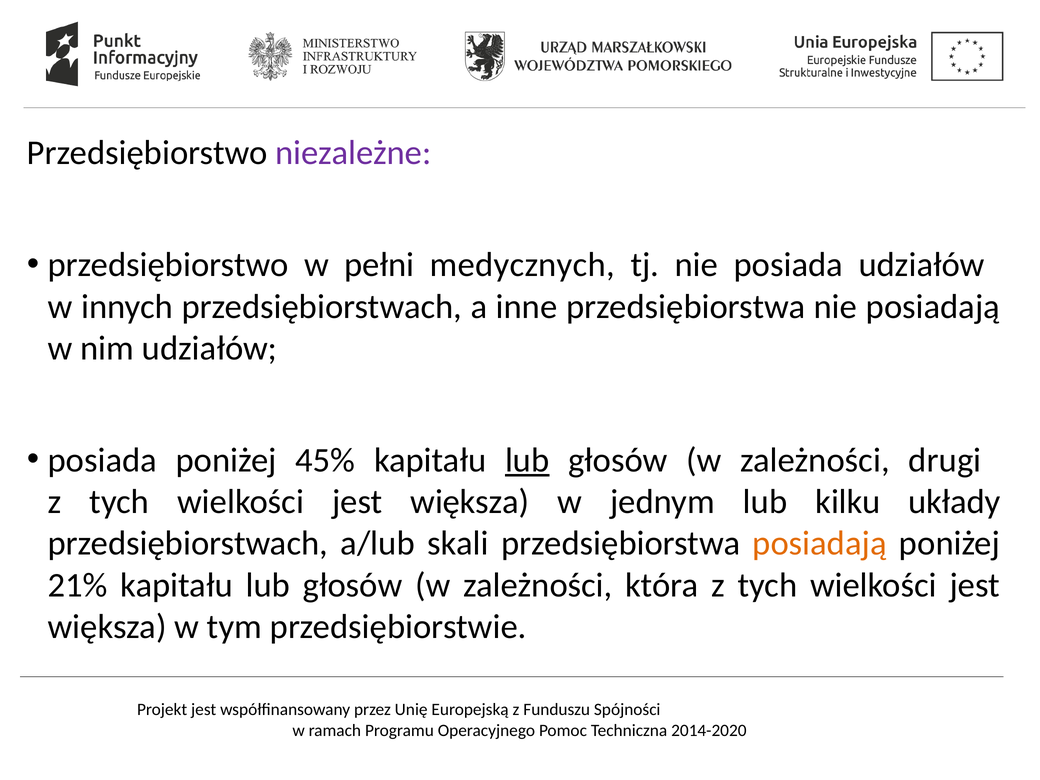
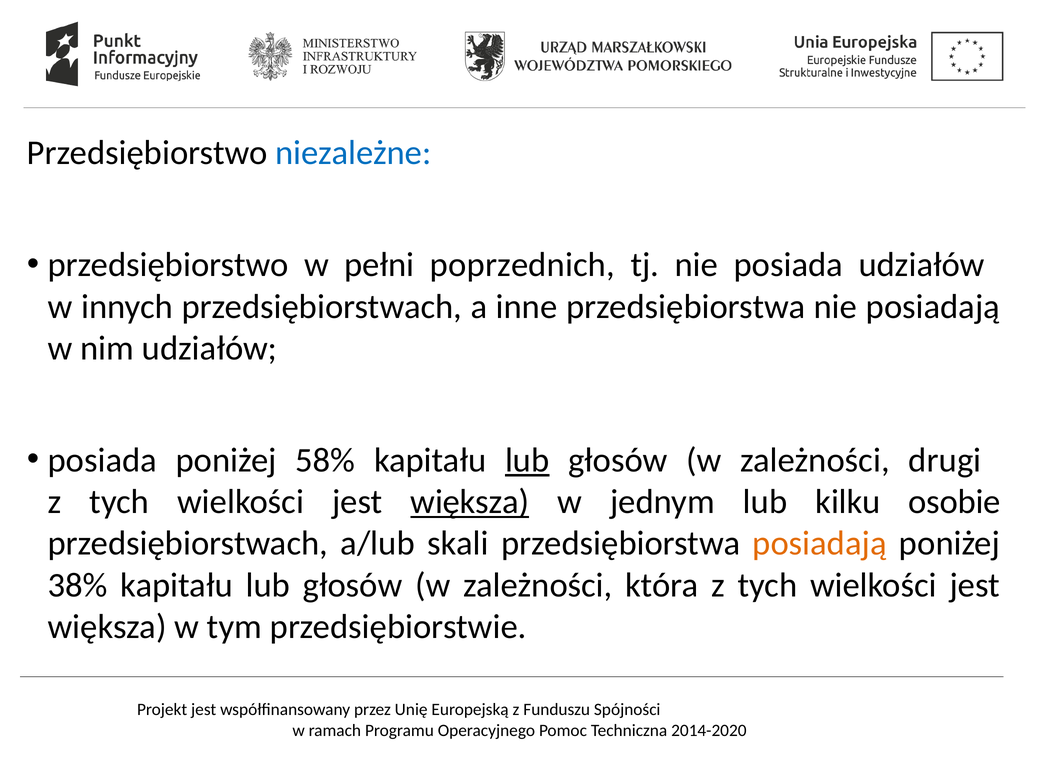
niezależne colour: purple -> blue (353, 153)
medycznych: medycznych -> poprzednich (522, 265)
45%: 45% -> 58% (325, 460)
większa underline: none -> present (470, 502)
układy: układy -> osobie (954, 502)
21%: 21% -> 38% (78, 585)
